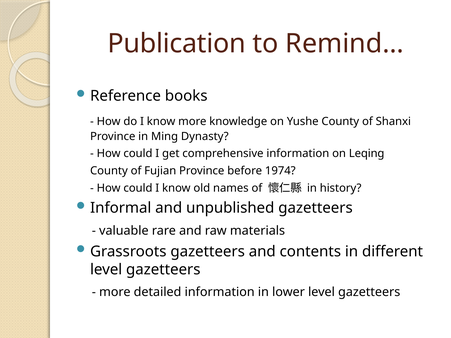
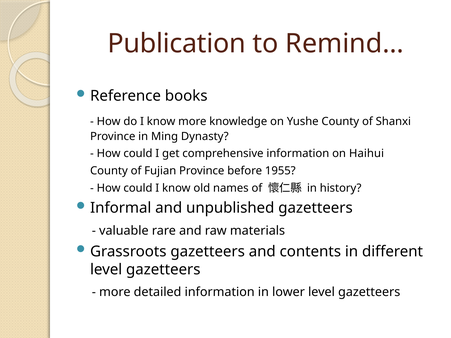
Leqing: Leqing -> Haihui (367, 154)
1974: 1974 -> 1955 (280, 171)
